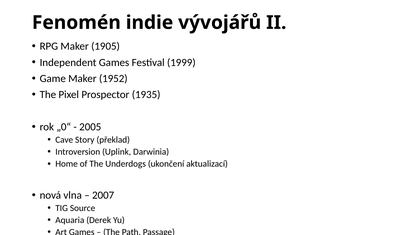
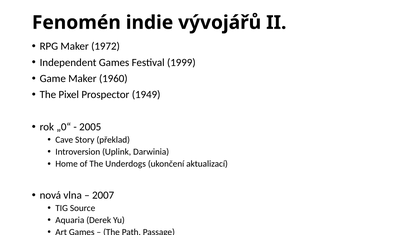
1905: 1905 -> 1972 (106, 46)
1952: 1952 -> 1960 (113, 79)
1935: 1935 -> 1949 (146, 95)
